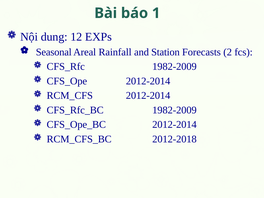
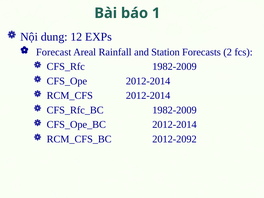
Seasonal: Seasonal -> Forecast (54, 52)
2012-2018: 2012-2018 -> 2012-2092 (174, 139)
